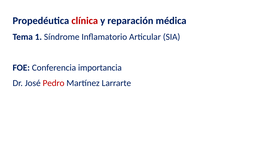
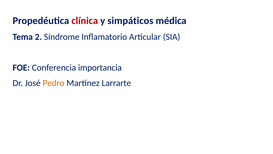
reparación: reparación -> simpáticos (130, 21)
1: 1 -> 2 (38, 37)
Pedro colour: red -> orange (54, 83)
